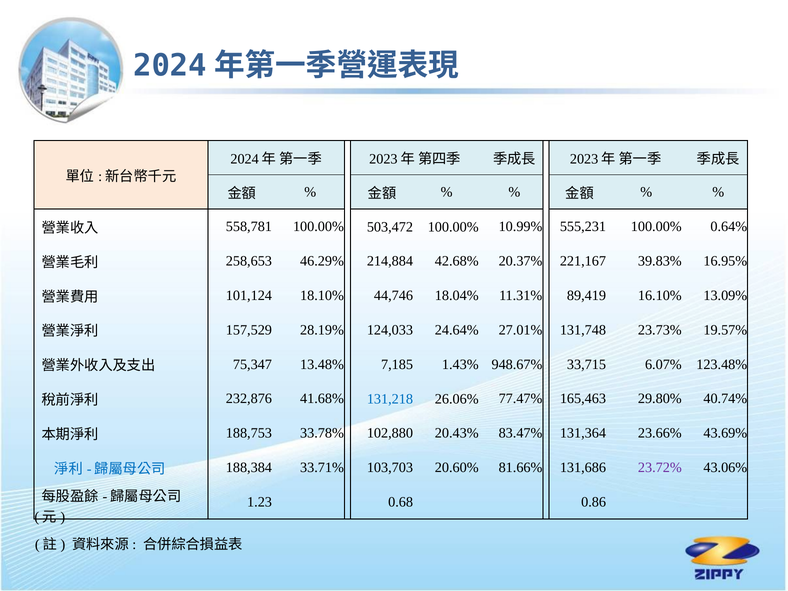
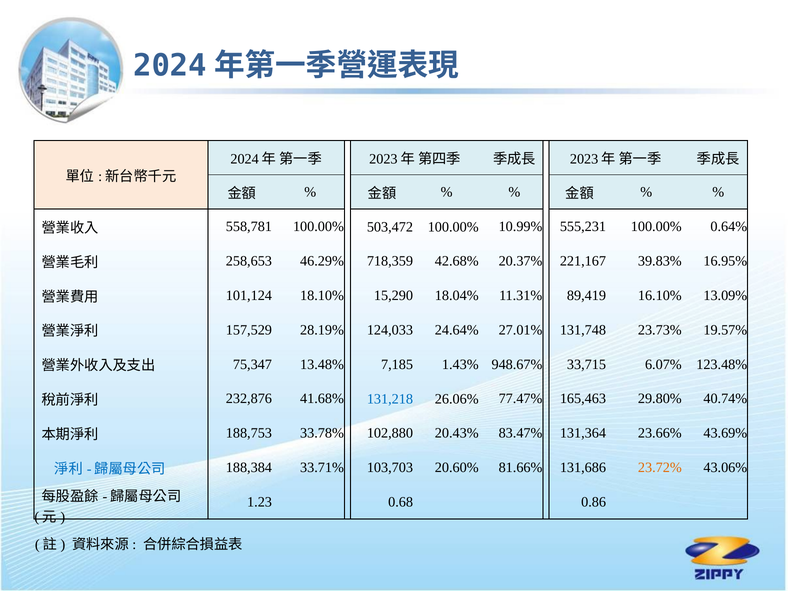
214,884: 214,884 -> 718,359 (390, 261)
44,746: 44,746 -> 15,290 (394, 296)
23.72% colour: purple -> orange (660, 468)
